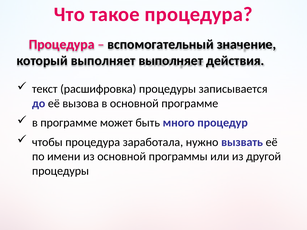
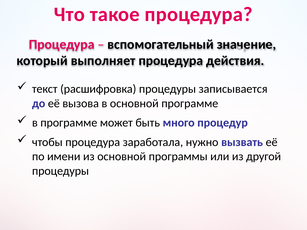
выполняет выполняет: выполняет -> процедура (171, 61)
